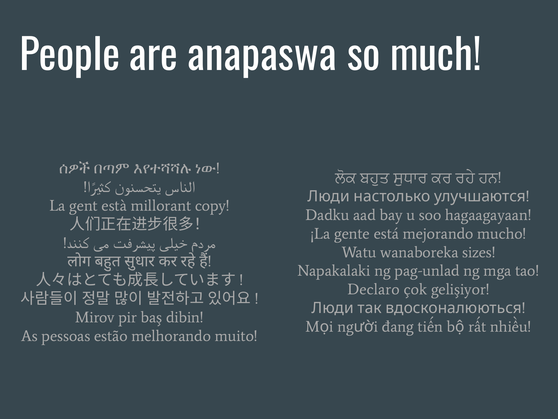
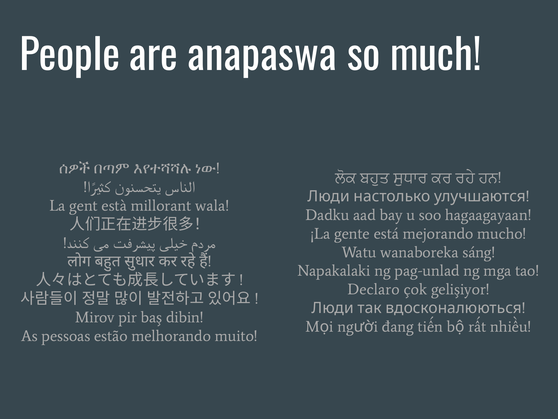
copy: copy -> wala (212, 205)
sizes: sizes -> sáng (479, 252)
